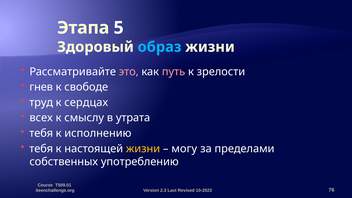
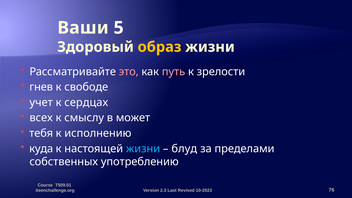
Этапа: Этапа -> Ваши (83, 28)
образ colour: light blue -> yellow (160, 47)
труд: труд -> учет (41, 102)
утрата: утрата -> может (133, 118)
тебя: тебя -> куда (41, 149)
жизни colour: yellow -> light blue (143, 149)
могу: могу -> блуд (184, 149)
